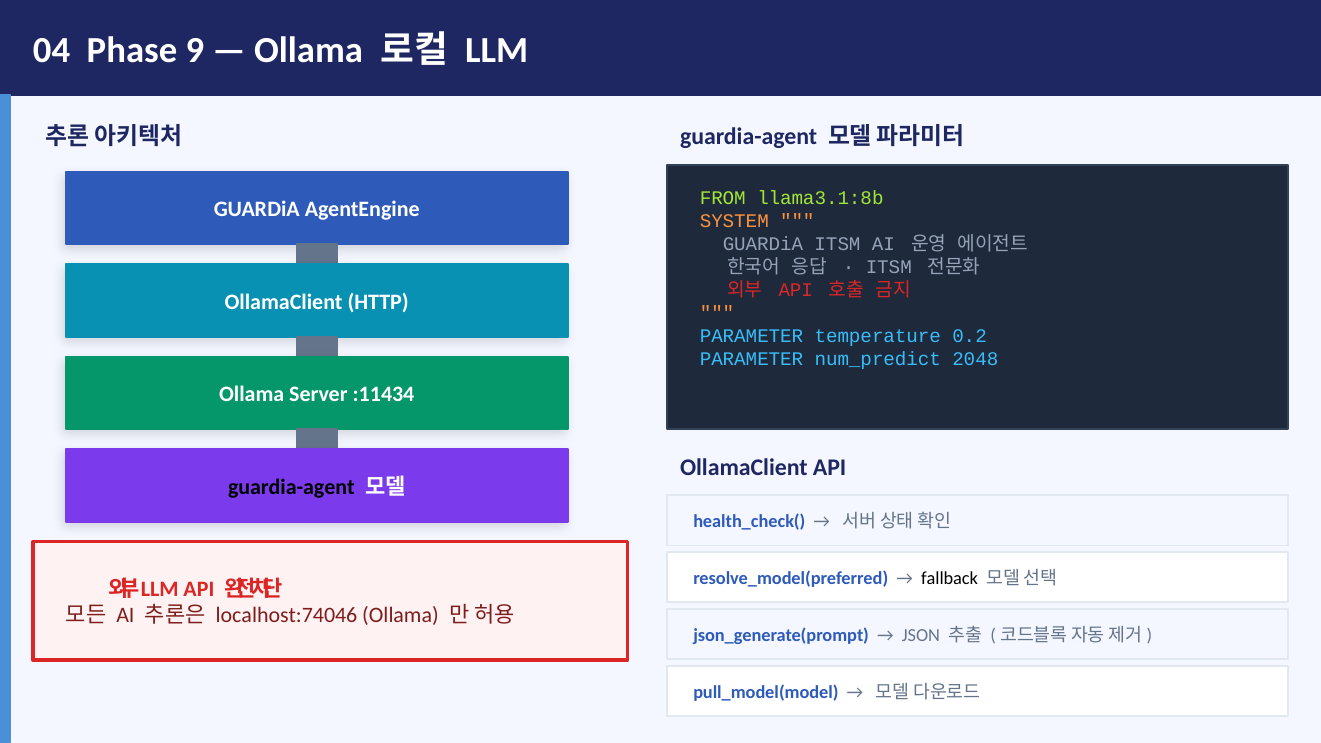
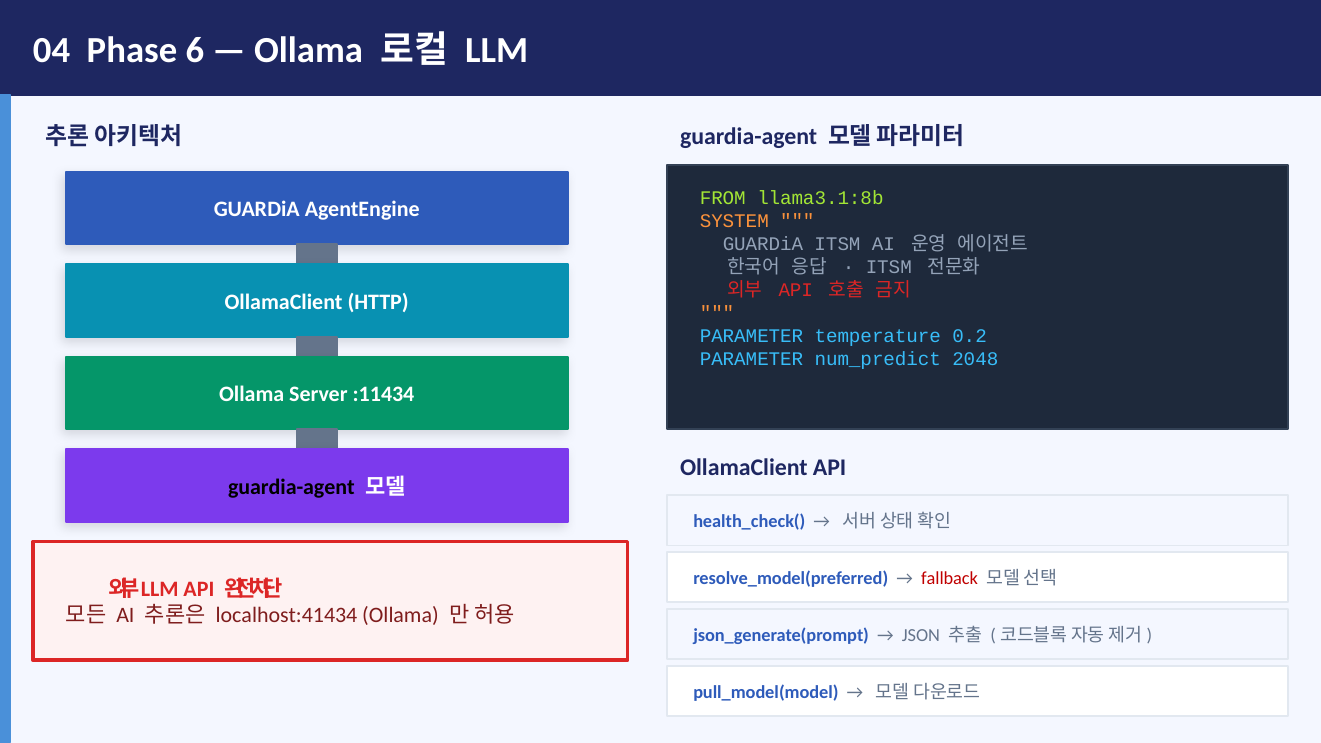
9: 9 -> 6 (195, 50)
fallback colour: black -> red (950, 579)
localhost:74046: localhost:74046 -> localhost:41434 (287, 616)
